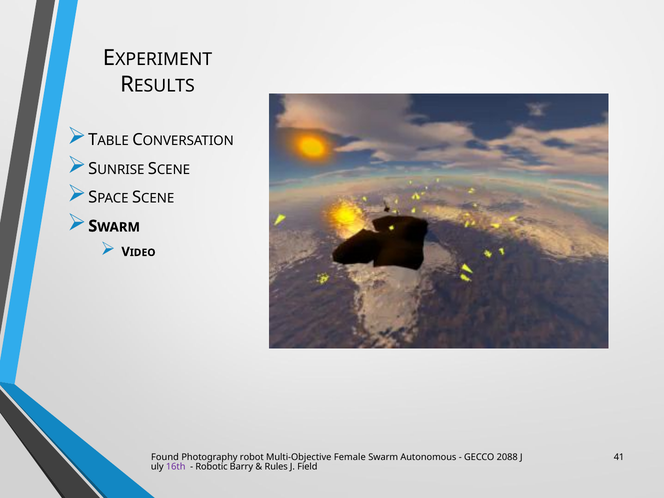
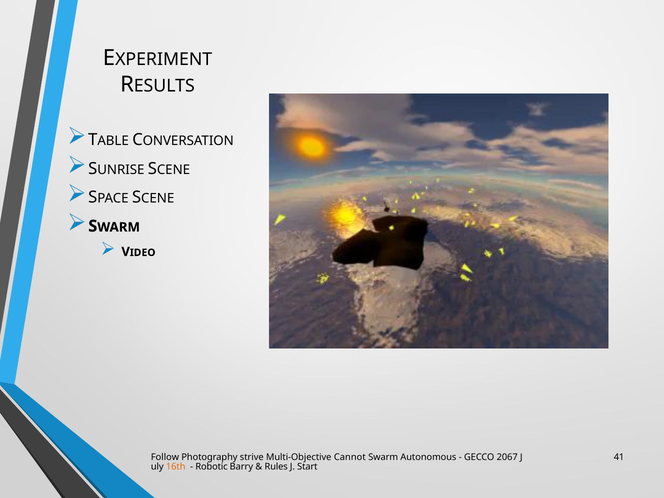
Found: Found -> Follow (165, 457)
robot: robot -> strive (252, 457)
Female: Female -> Cannot (350, 457)
2088: 2088 -> 2067 (507, 457)
16th colour: purple -> orange (176, 467)
Field: Field -> Start (307, 467)
